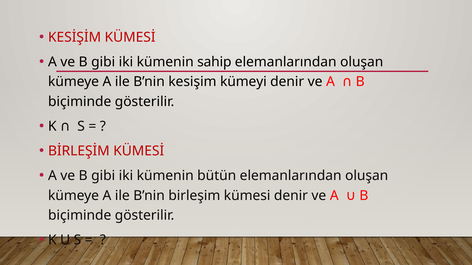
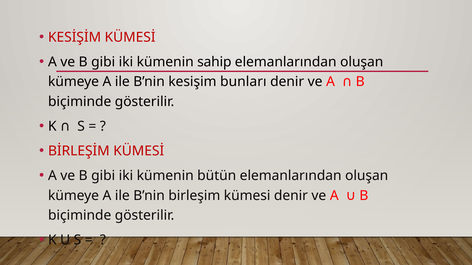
kümeyi: kümeyi -> bunları (243, 82)
